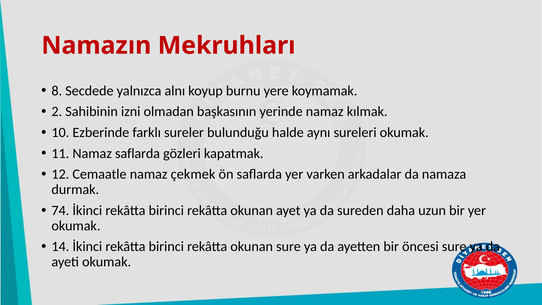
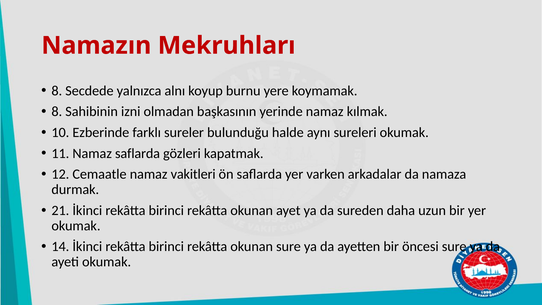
2: 2 -> 8 (57, 112)
çekmek: çekmek -> vakitleri (193, 174)
74: 74 -> 21 (60, 210)
